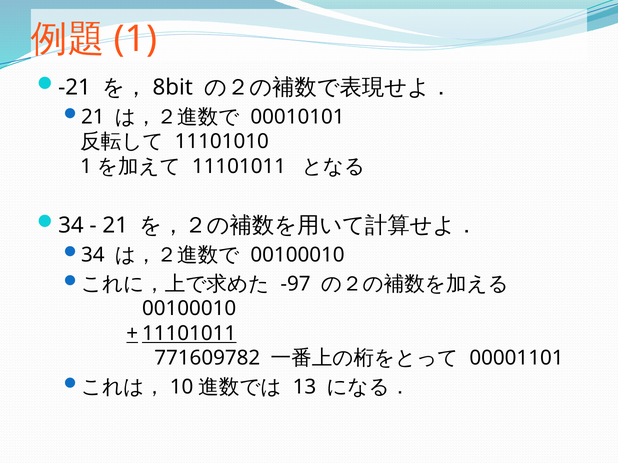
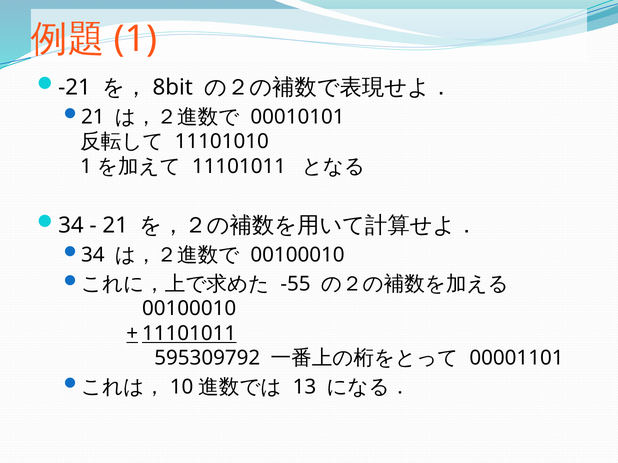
-97: -97 -> -55 (296, 284)
771609782: 771609782 -> 595309792 (207, 358)
